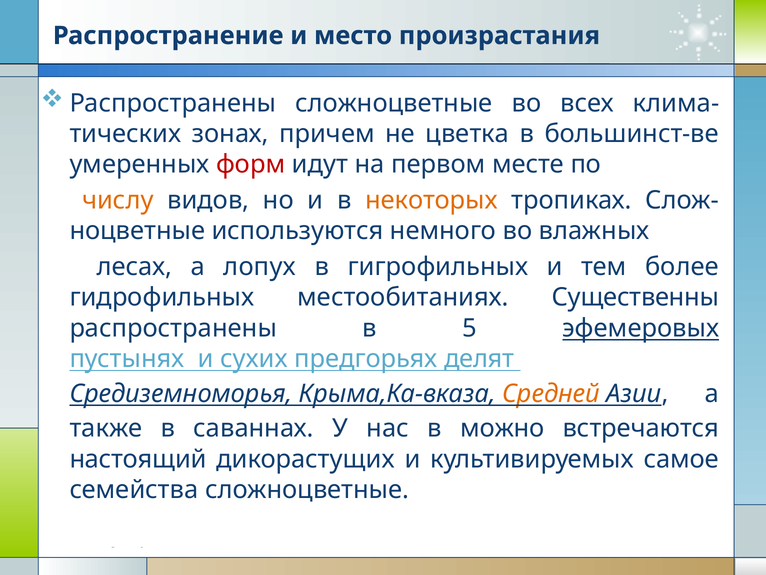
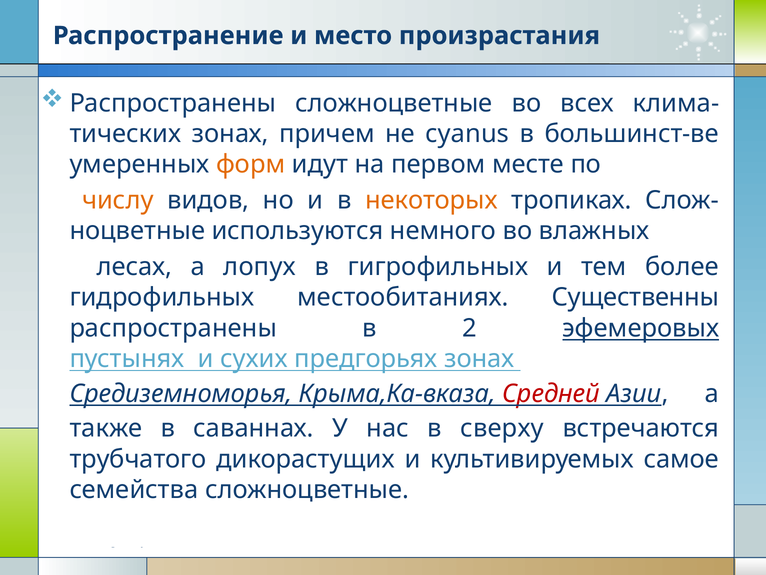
цветка: цветка -> cyanus (467, 134)
форм colour: red -> orange (251, 164)
5: 5 -> 2 (470, 328)
предгорьях делят: делят -> зонах (479, 358)
Средней colour: orange -> red (551, 393)
можно: можно -> сверху (502, 428)
настоящий: настоящий -> трубчатого (138, 459)
